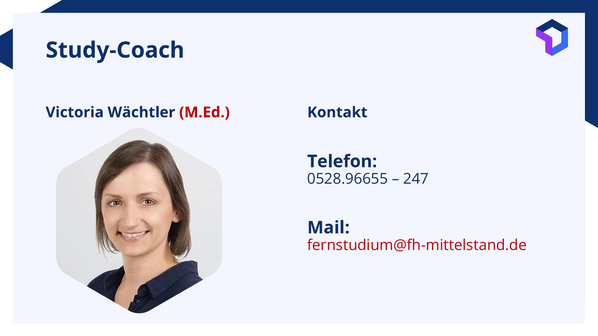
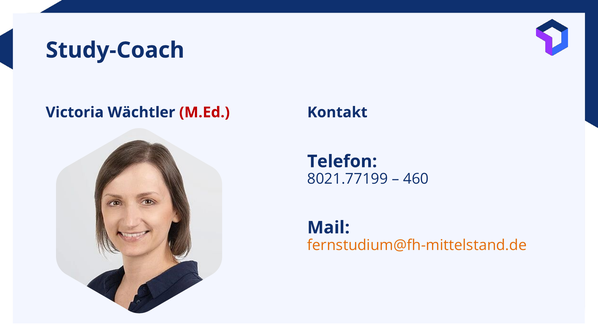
0528.96655: 0528.96655 -> 8021.77199 (348, 179)
247: 247 -> 460 (416, 179)
fernstudium@fh-mittelstand.de colour: red -> orange (417, 245)
